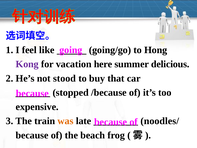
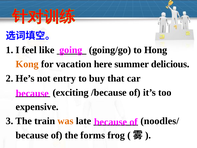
Kong colour: purple -> orange (27, 64)
stood: stood -> entry (64, 78)
stopped: stopped -> exciting (71, 92)
beach: beach -> forms (93, 135)
